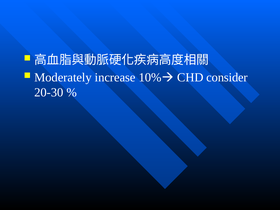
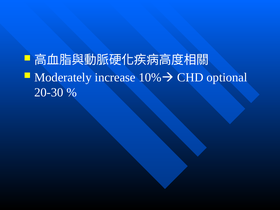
consider: consider -> optional (227, 77)
